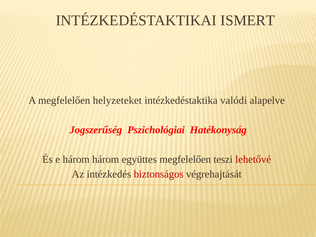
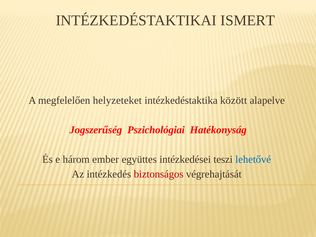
valódi: valódi -> között (234, 100)
három három: három -> ember (106, 159)
együttes megfelelően: megfelelően -> intézkedései (185, 159)
lehetővé colour: red -> blue (253, 159)
